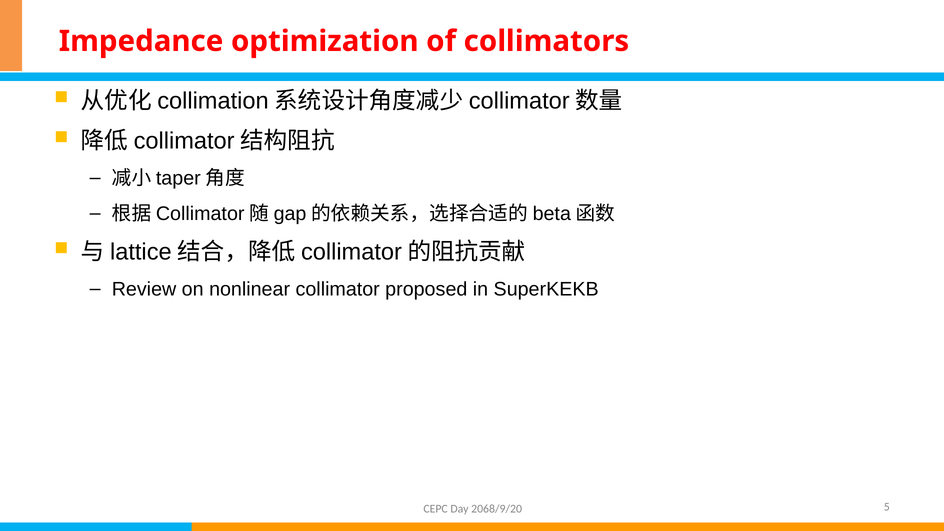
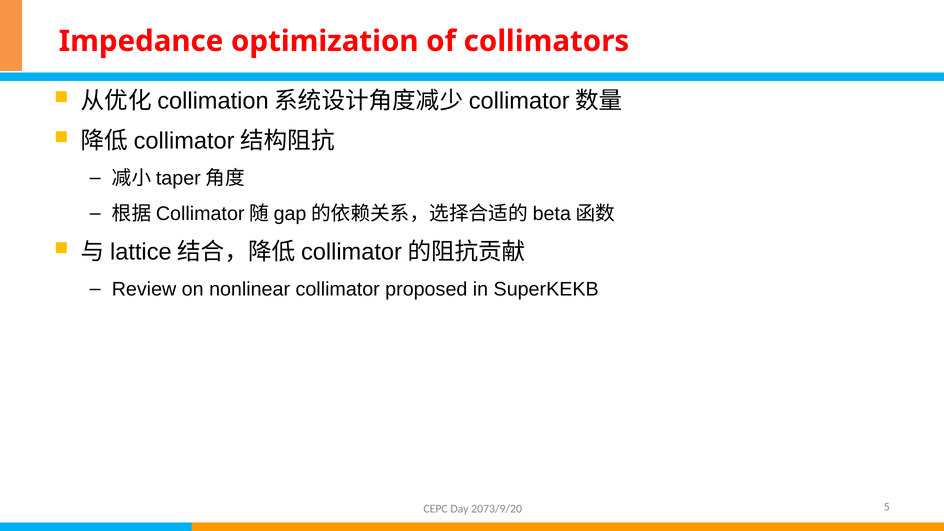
2068/9/20: 2068/9/20 -> 2073/9/20 (497, 509)
